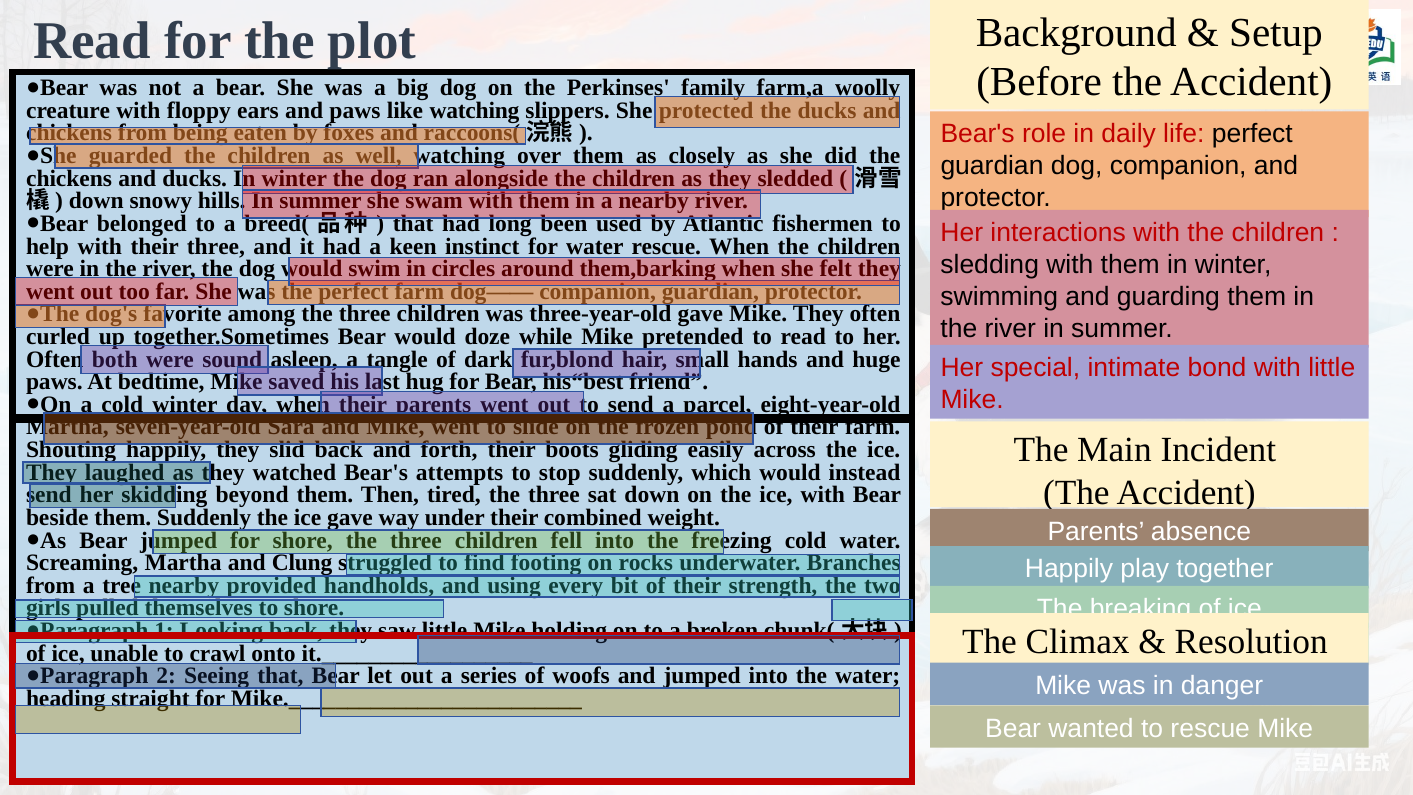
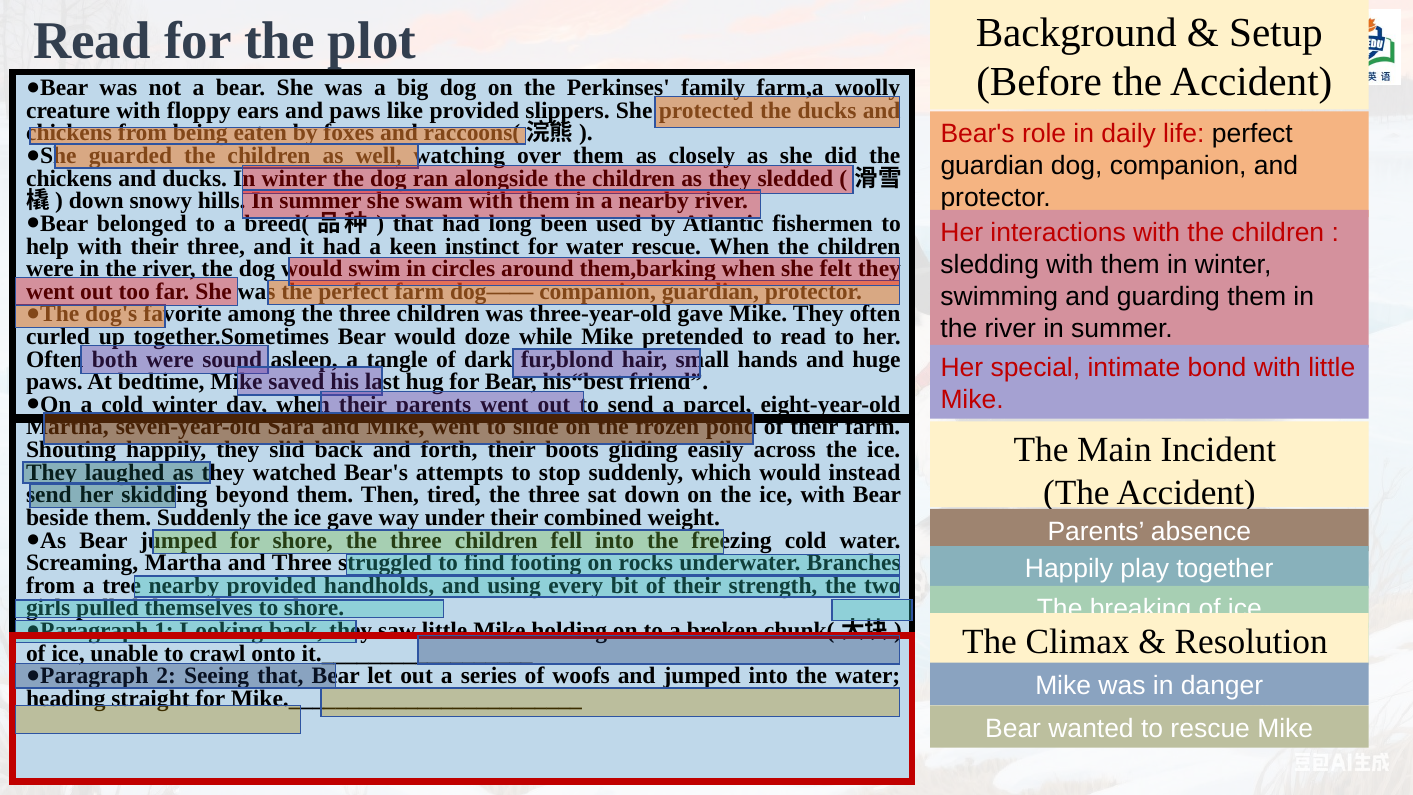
like watching: watching -> provided (474, 111)
and Clung: Clung -> Three (302, 563)
